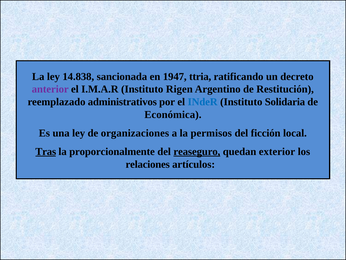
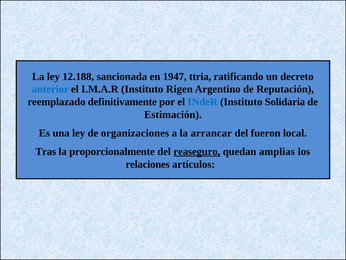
14.838: 14.838 -> 12.188 (78, 76)
anterior colour: purple -> blue (50, 89)
Restitución: Restitución -> Reputación (285, 89)
administrativos: administrativos -> definitivamente (122, 102)
Económica: Económica -> Estimación (173, 114)
permisos: permisos -> arrancar (211, 133)
ficción: ficción -> fueron (266, 133)
Tras underline: present -> none (46, 151)
exterior: exterior -> amplias (277, 151)
